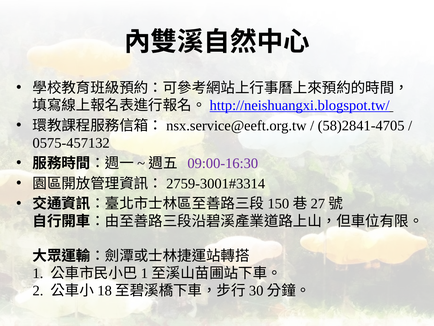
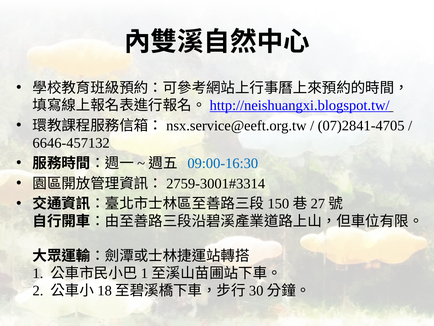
58)2841-4705: 58)2841-4705 -> 07)2841-4705 (361, 125)
0575-457132: 0575-457132 -> 6646-457132 (71, 143)
09:00-16:30 colour: purple -> blue (223, 163)
